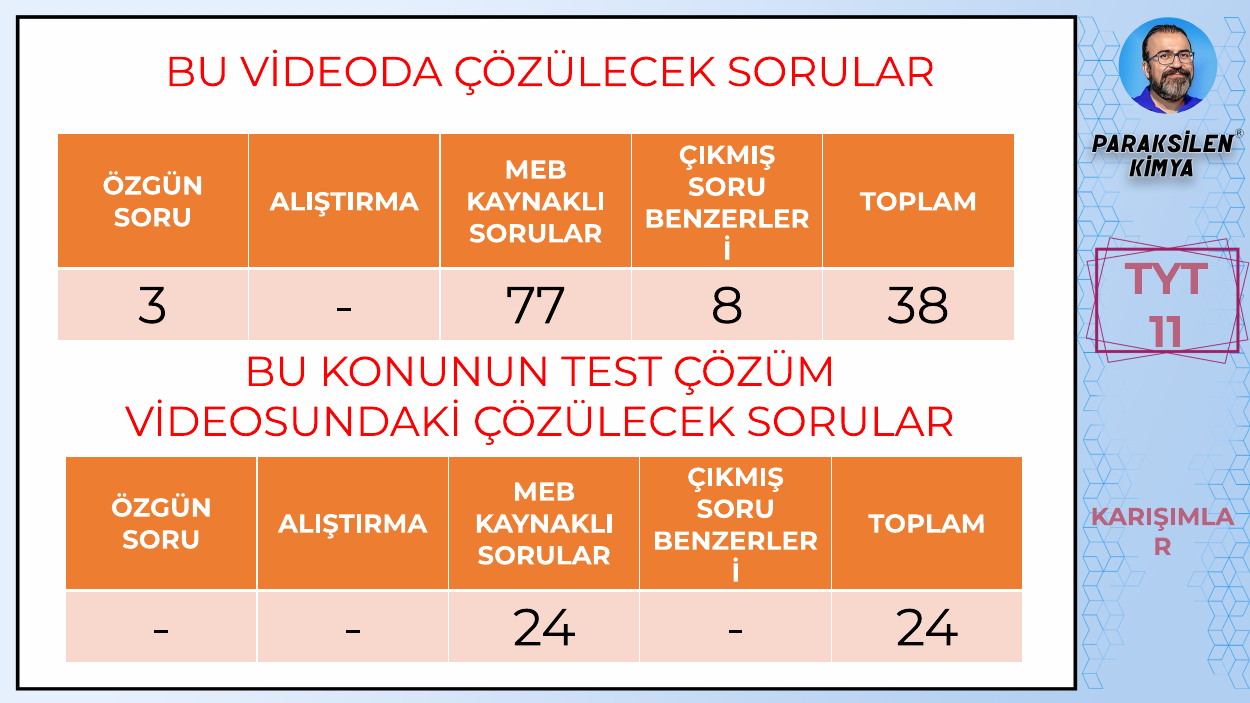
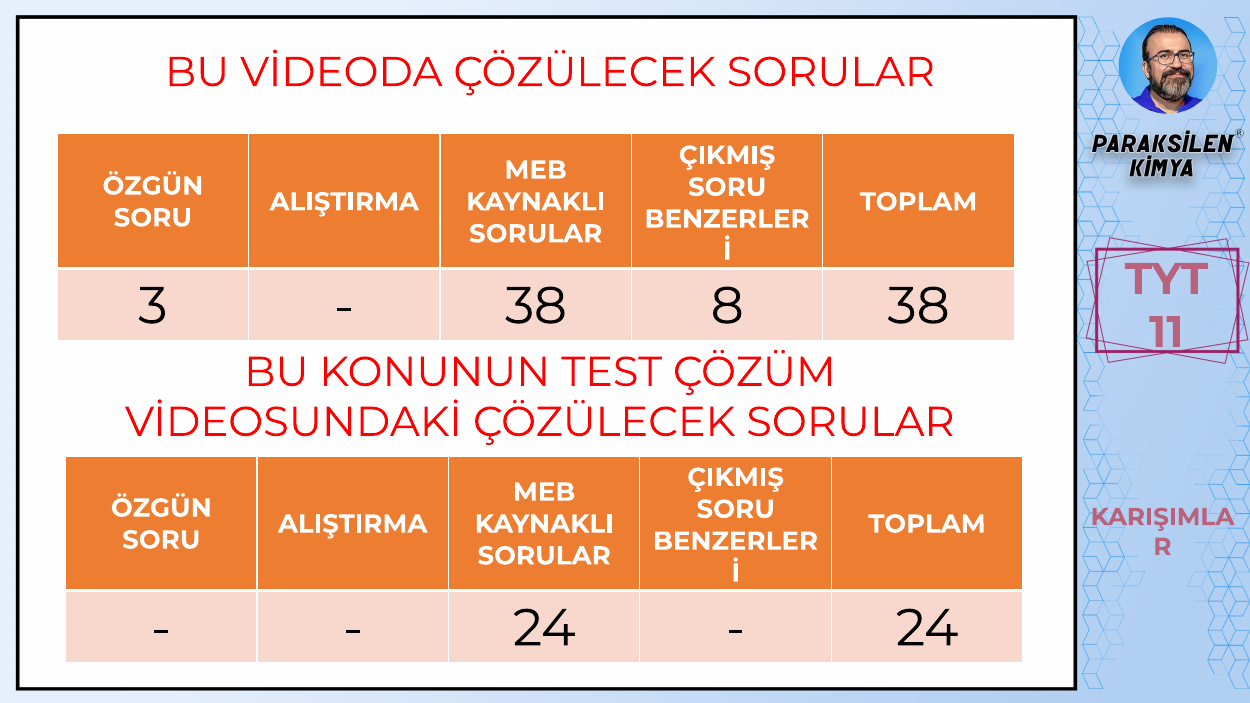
77: 77 -> 38 (536, 306)
